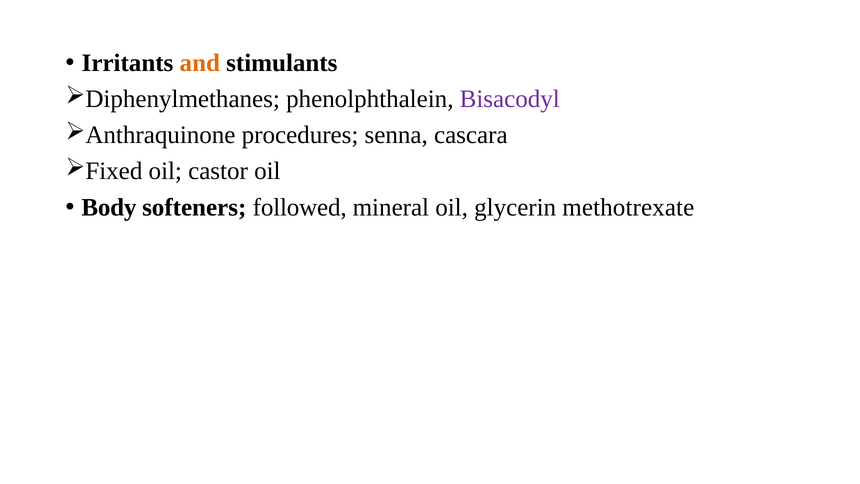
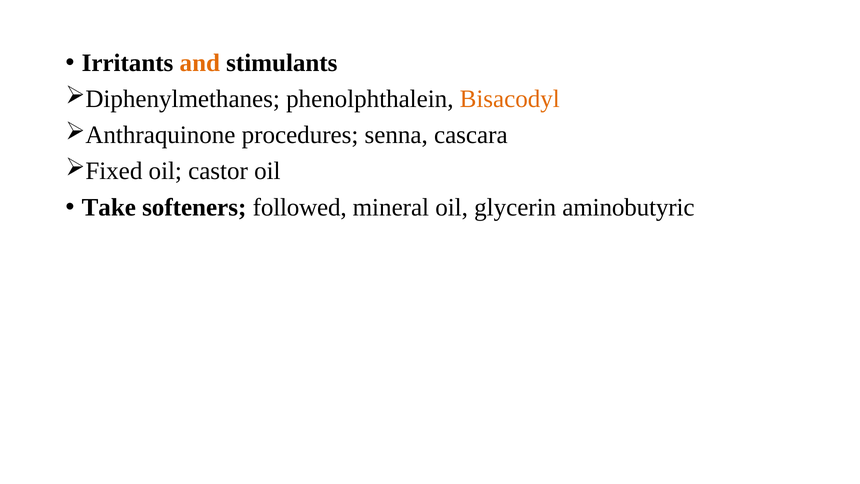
Bisacodyl colour: purple -> orange (510, 99)
Body: Body -> Take (109, 207)
methotrexate: methotrexate -> aminobutyric (628, 207)
